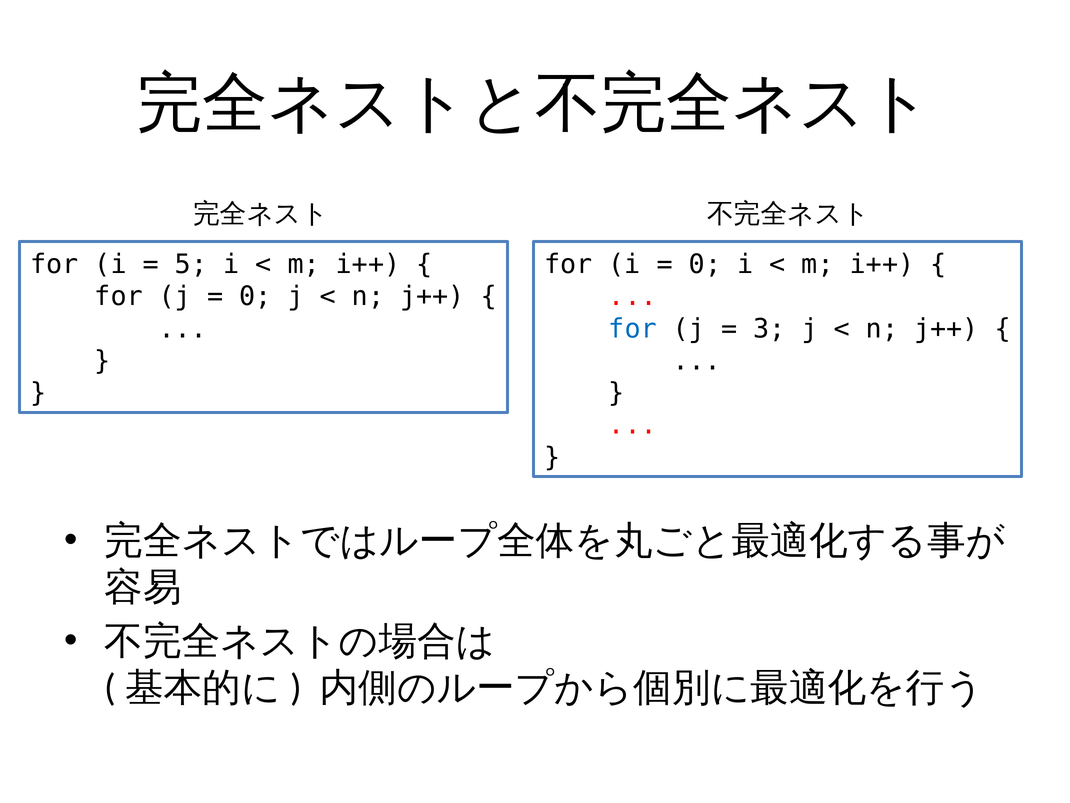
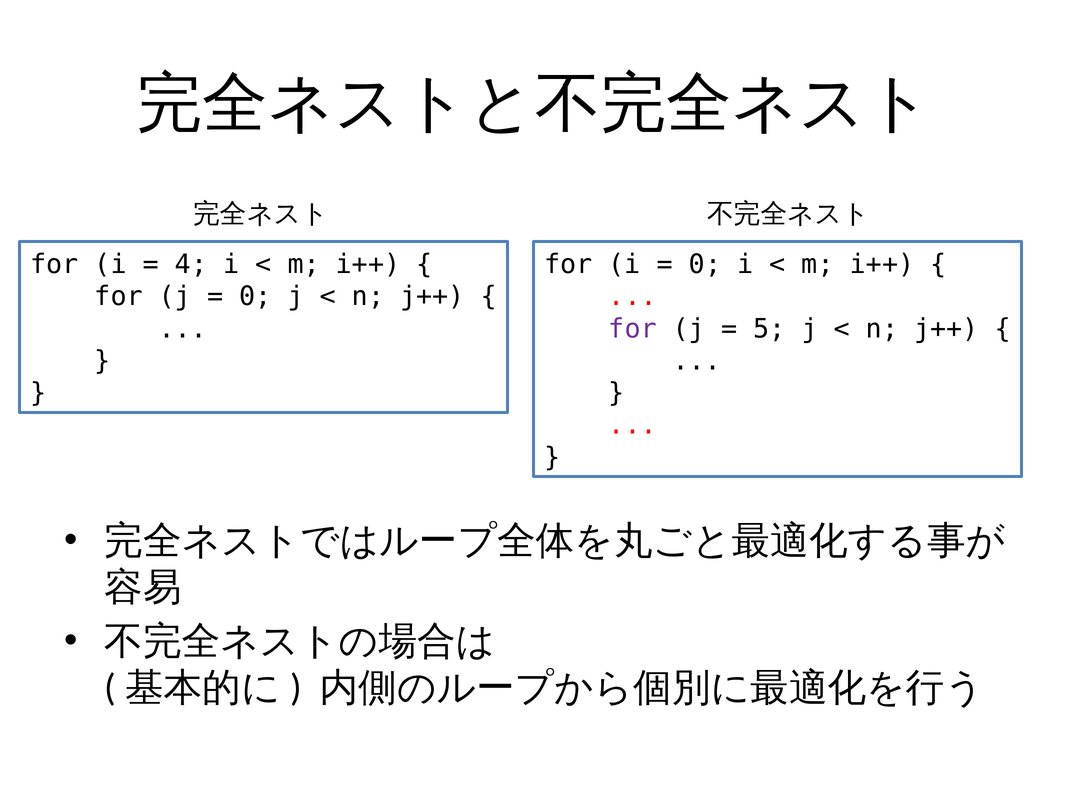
5: 5 -> 4 (191, 264)
for colour: blue -> purple (633, 329)
3: 3 -> 5 (769, 329)
